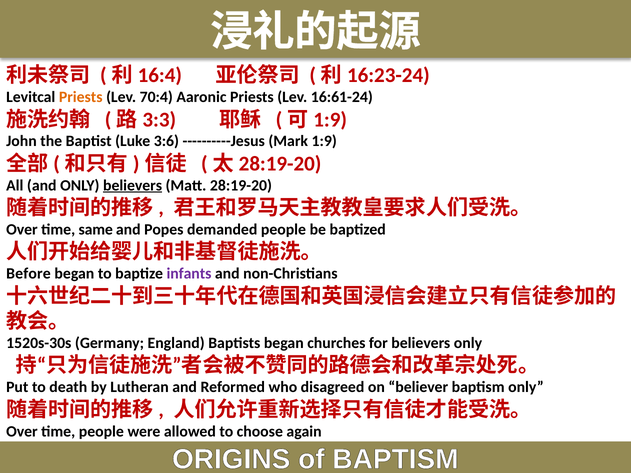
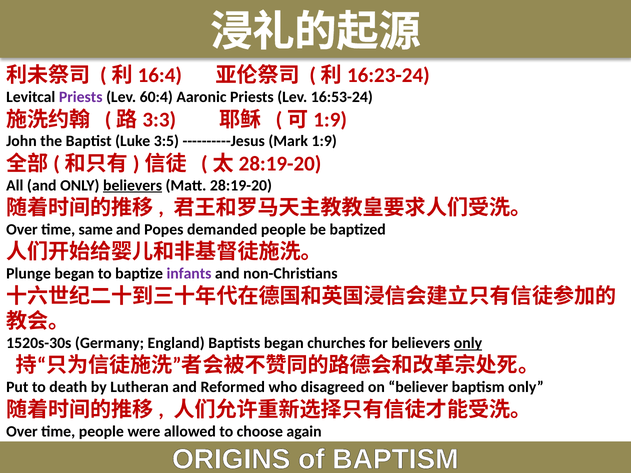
Priests colour: orange -> purple (81, 97)
70:4: 70:4 -> 60:4 (156, 97)
16:61-24: 16:61-24 -> 16:53-24 (342, 97)
3:6: 3:6 -> 3:5 (166, 141)
Before: Before -> Plunge (29, 274)
only underline: none -> present (468, 343)
